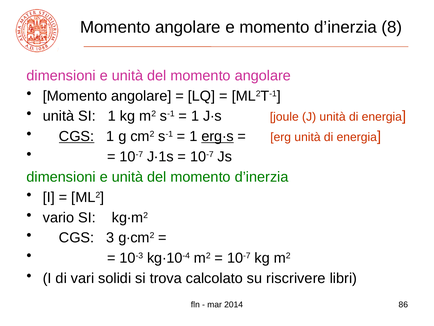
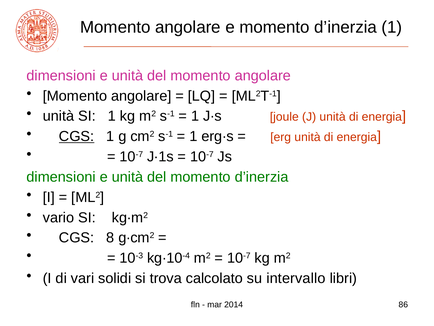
d’inerzia 8: 8 -> 1 (392, 27)
erg∙s underline: present -> none (218, 136)
3: 3 -> 8 (110, 238)
riscrivere: riscrivere -> intervallo (296, 278)
